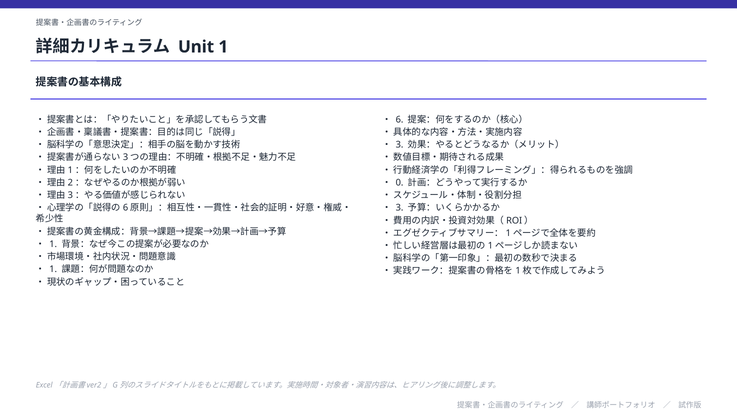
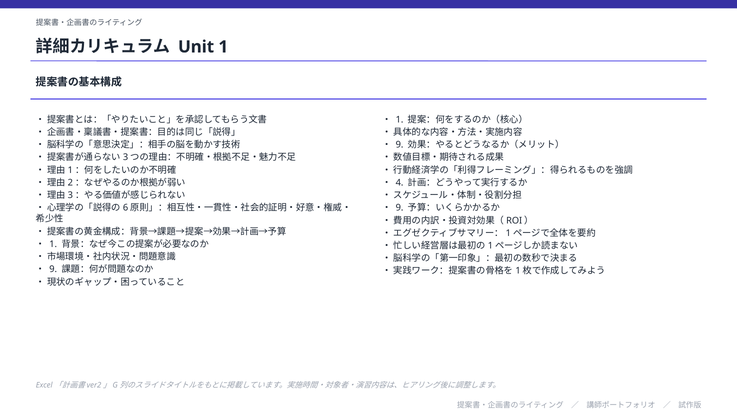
6: 6 -> 1 (400, 119)
3: 3 -> 9 (400, 145)
0: 0 -> 4 (400, 182)
3: 3 -> 9 (400, 208)
1: 1 -> 9 (53, 269)
